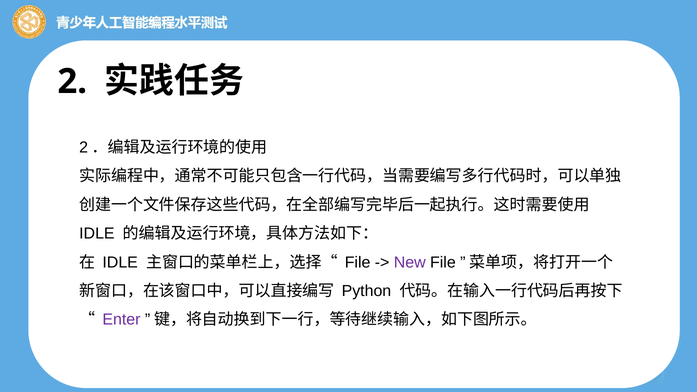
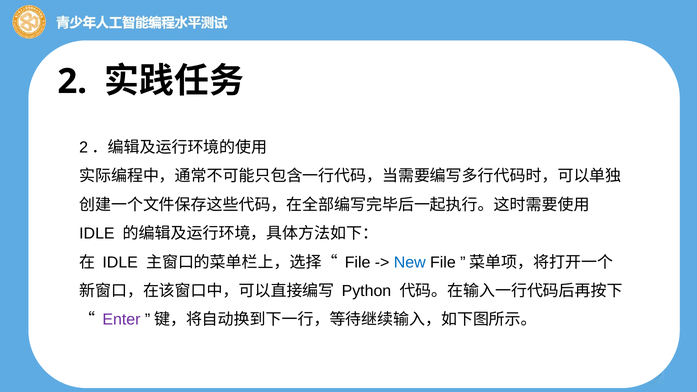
New colour: purple -> blue (410, 262)
